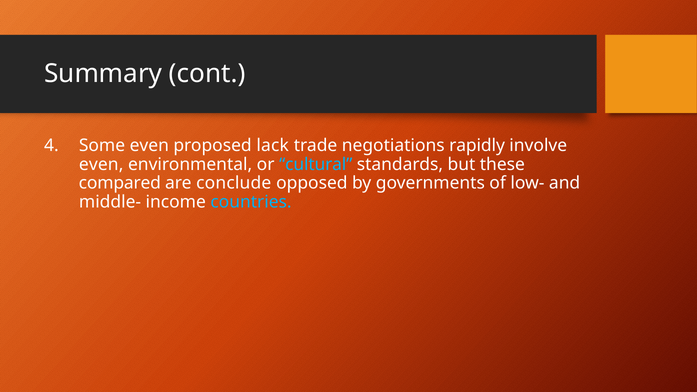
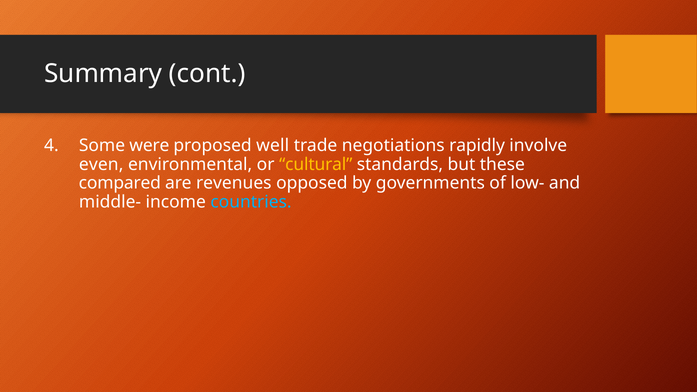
Some even: even -> were (149, 146)
lack: lack -> well (273, 146)
cultural colour: light blue -> yellow (316, 164)
conclude: conclude -> revenues (234, 183)
